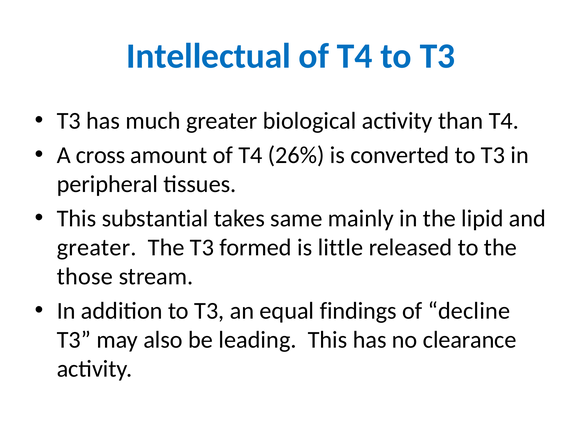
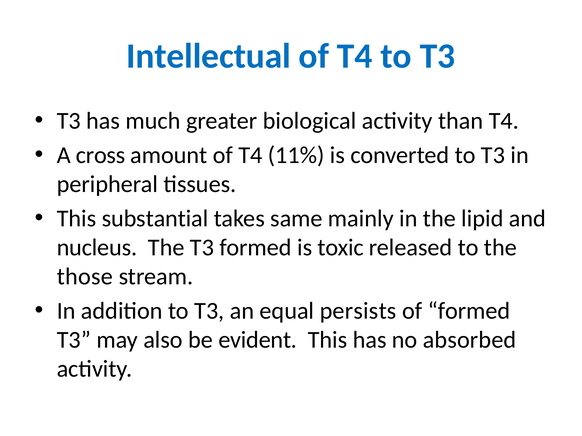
26%: 26% -> 11% (296, 155)
greater: greater -> nucleus (97, 248)
little: little -> toxic (341, 248)
findings: findings -> persists (358, 311)
of decline: decline -> formed (469, 311)
leading: leading -> evident (258, 340)
clearance: clearance -> absorbed (470, 340)
